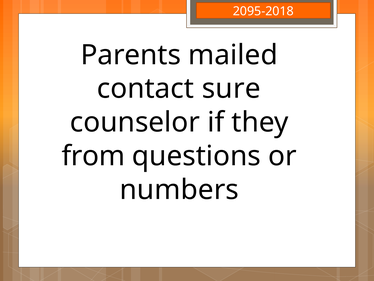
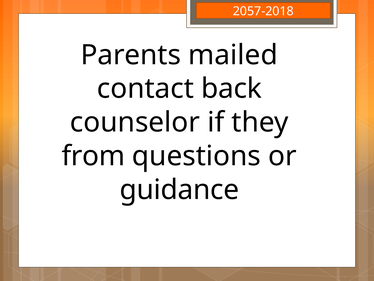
2095-2018: 2095-2018 -> 2057-2018 (263, 11)
sure: sure -> back (232, 89)
numbers: numbers -> guidance (179, 190)
